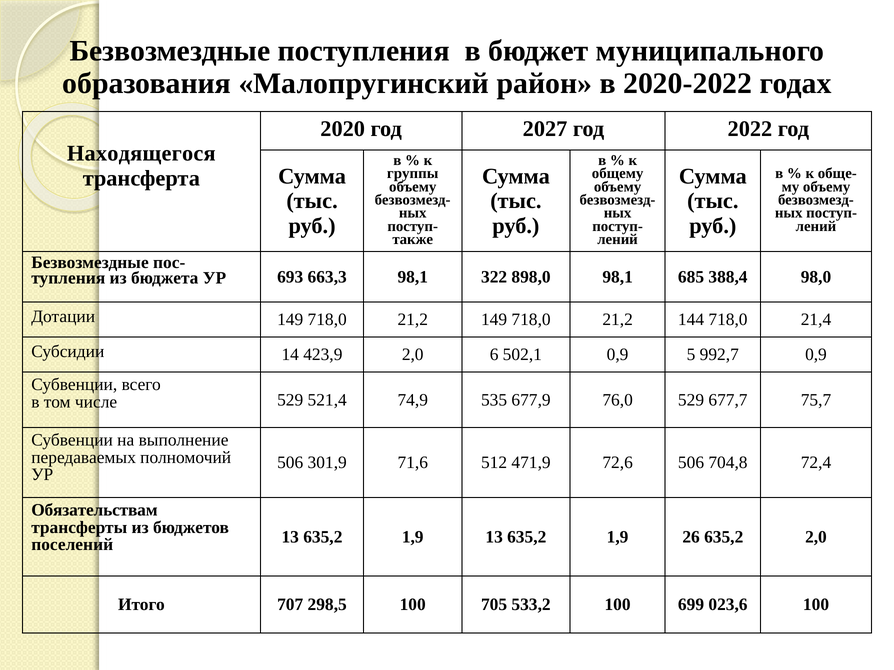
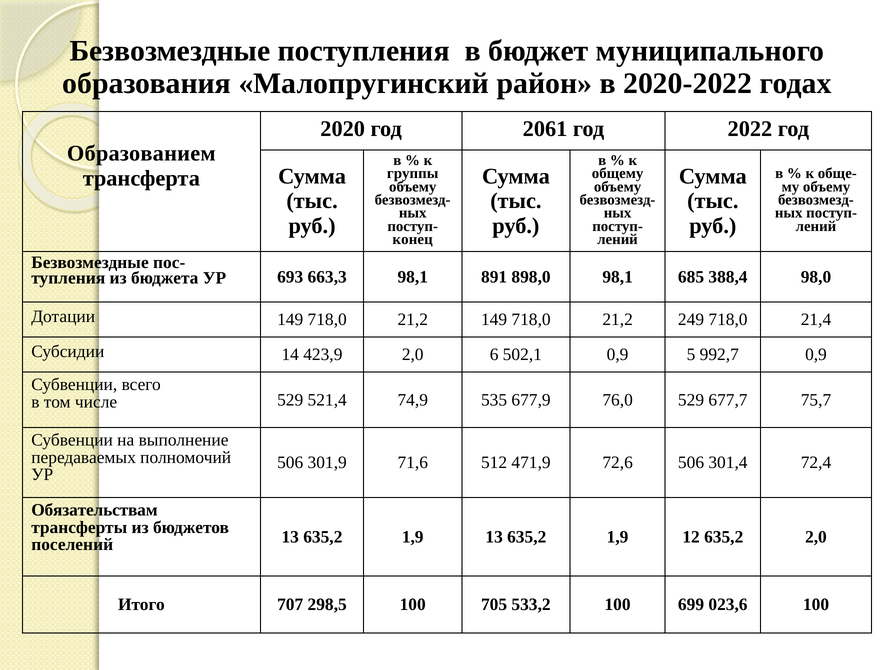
2027: 2027 -> 2061 (545, 129)
Находящегося: Находящегося -> Образованием (141, 154)
также: также -> конец (413, 240)
322: 322 -> 891 (494, 277)
144: 144 -> 249 (691, 320)
704,8: 704,8 -> 301,4 (728, 463)
26: 26 -> 12 (691, 537)
